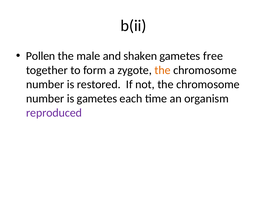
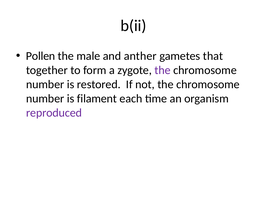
shaken: shaken -> anther (140, 56)
free: free -> that (213, 56)
the colour: orange -> purple (163, 70)
is gametes: gametes -> filament (97, 99)
